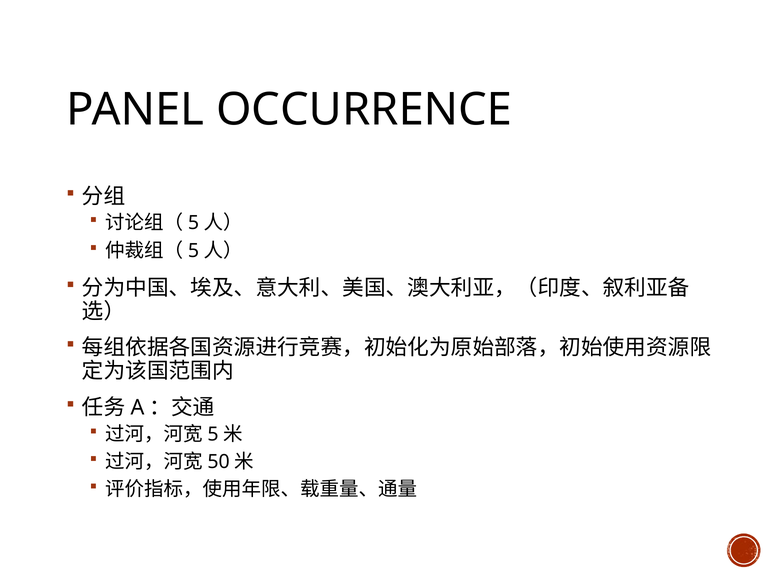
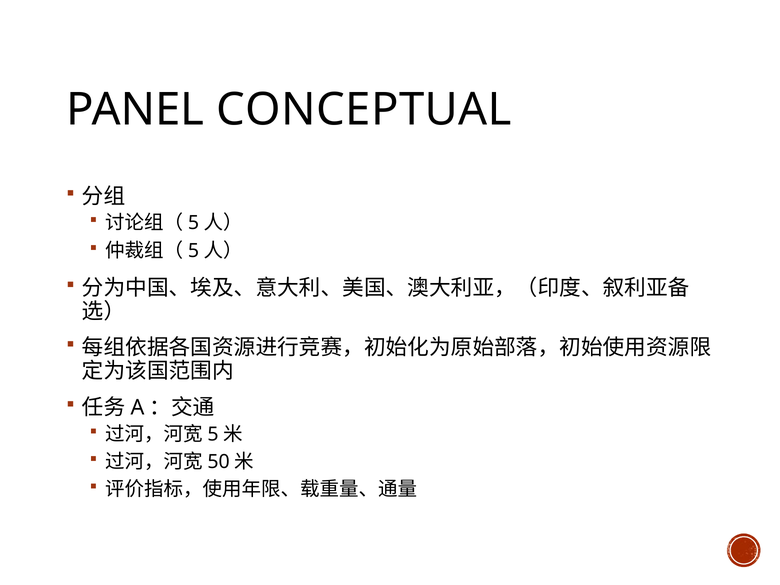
OCCURRENCE: OCCURRENCE -> CONCEPTUAL (364, 110)
